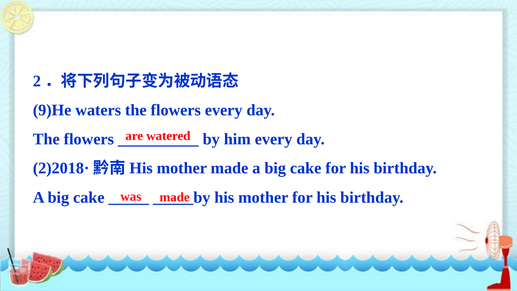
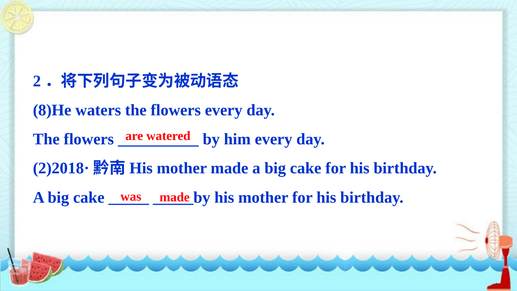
9)He: 9)He -> 8)He (52, 110)
